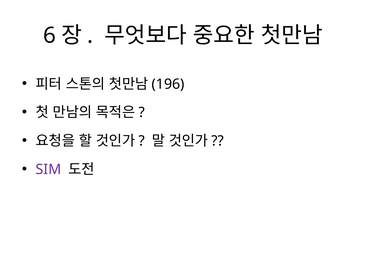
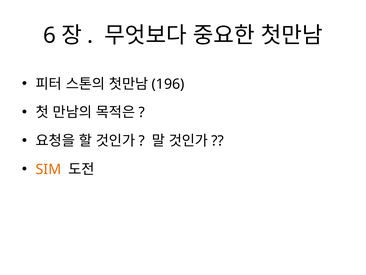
SIM colour: purple -> orange (48, 169)
